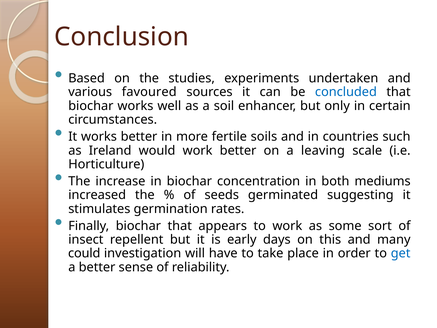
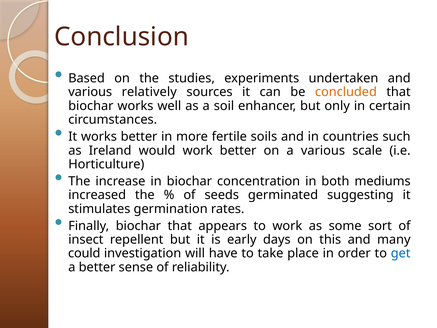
favoured: favoured -> relatively (149, 92)
concluded colour: blue -> orange (346, 92)
a leaving: leaving -> various (323, 150)
